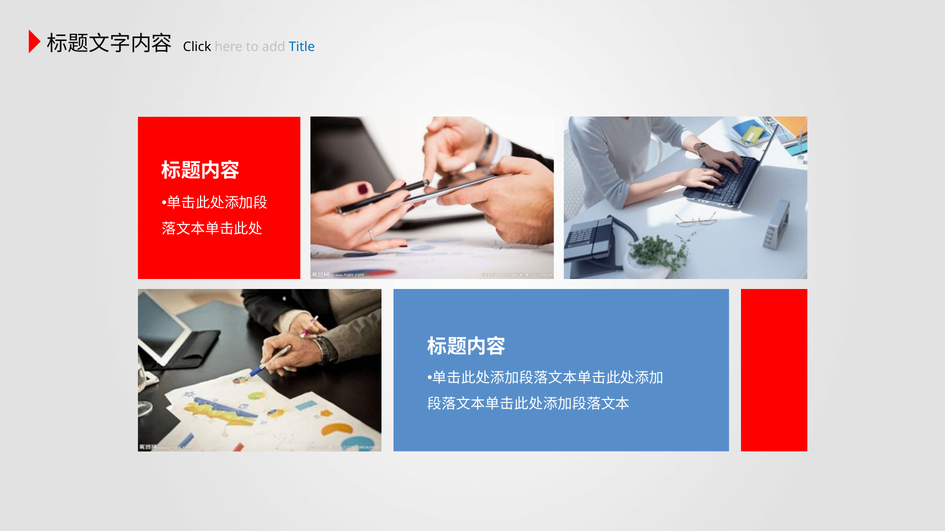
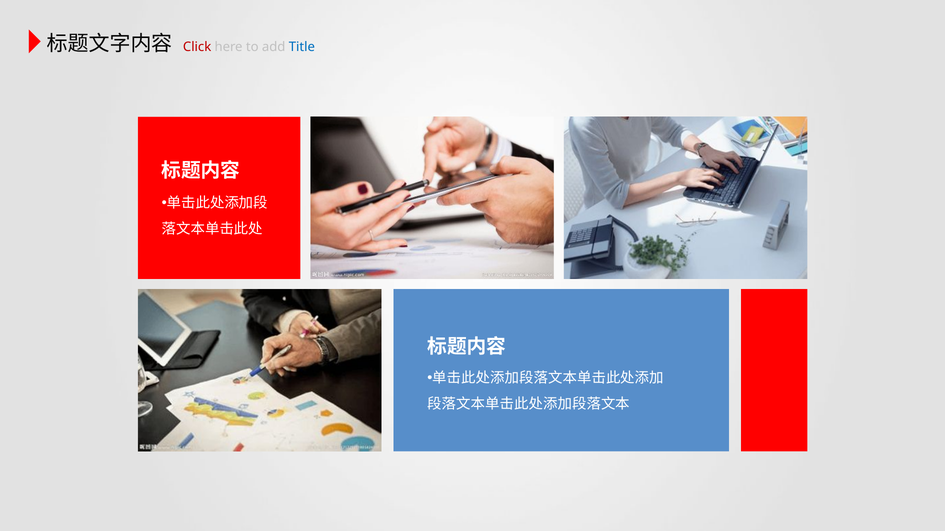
Click colour: black -> red (197, 47)
